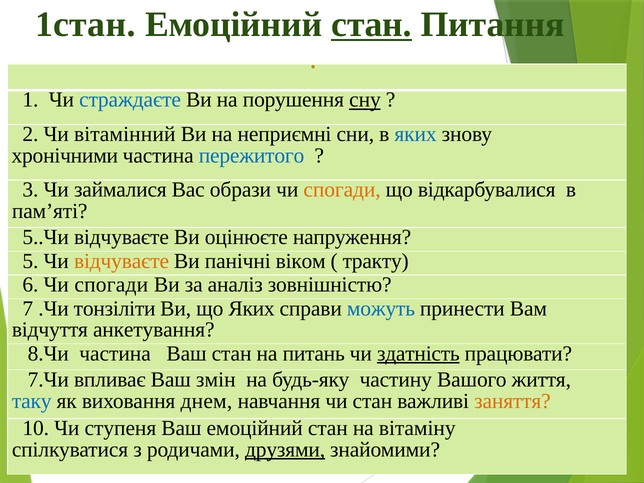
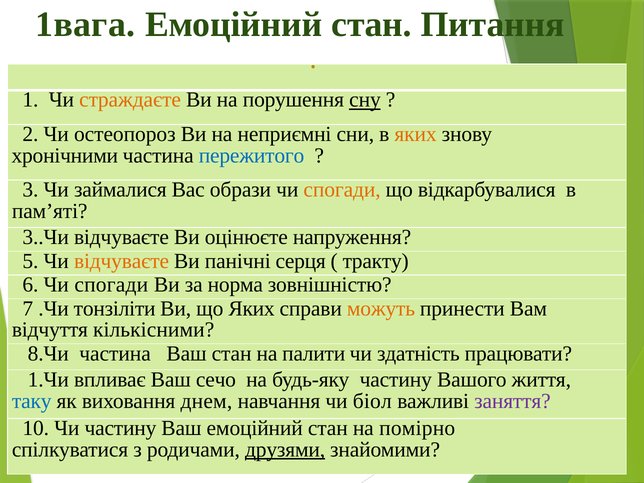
1стан: 1стан -> 1вага (85, 25)
стан underline: present -> none (372, 25)
страждаєте colour: blue -> orange (130, 100)
вітамінний: вітамінний -> остеопороз (125, 134)
яких colour: blue -> orange (416, 134)
5..Чи: 5..Чи -> 3..Чи (46, 237)
віком: віком -> серця (301, 261)
аналіз: аналіз -> норма (235, 285)
можуть colour: blue -> orange (381, 308)
анкетування: анкетування -> кількісними (154, 330)
питань: питань -> палити (314, 354)
здатність underline: present -> none (418, 354)
7.Чи: 7.Чи -> 1.Чи (48, 380)
змін: змін -> сечо (216, 380)
чи стан: стан -> біол (372, 401)
заняття colour: orange -> purple (512, 401)
Чи ступеня: ступеня -> частину (120, 428)
вітаміну: вітаміну -> помірно (417, 428)
